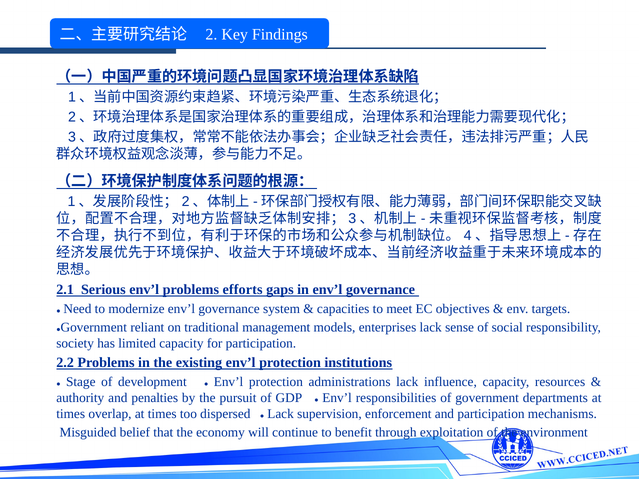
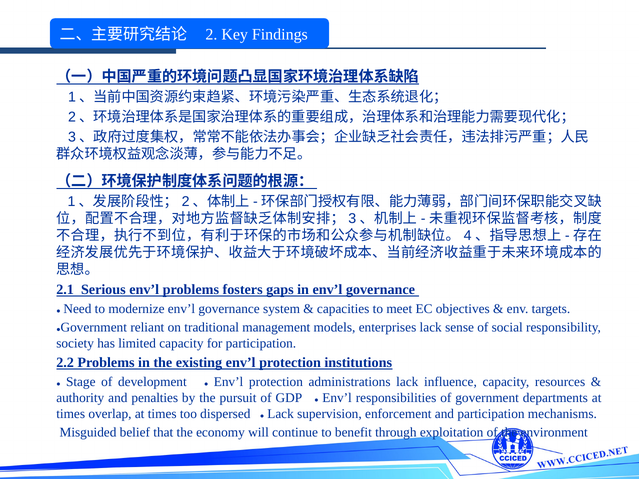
efforts: efforts -> fosters (243, 290)
